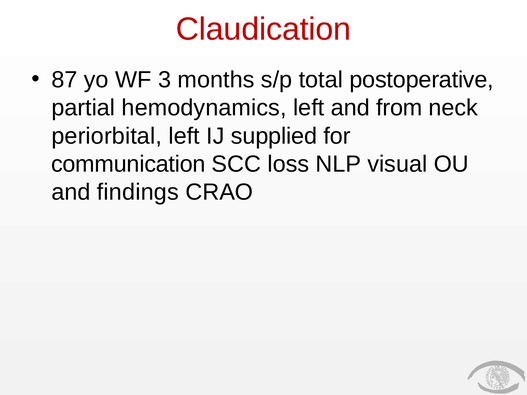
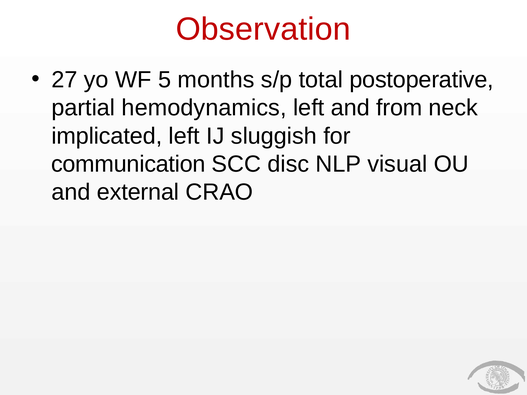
Claudication: Claudication -> Observation (263, 29)
87: 87 -> 27 (64, 80)
3: 3 -> 5 (165, 80)
periorbital: periorbital -> implicated (107, 136)
supplied: supplied -> sluggish (274, 136)
loss: loss -> disc (288, 164)
findings: findings -> external (138, 192)
